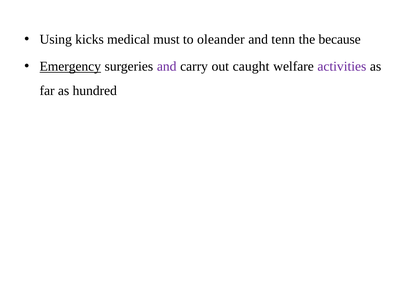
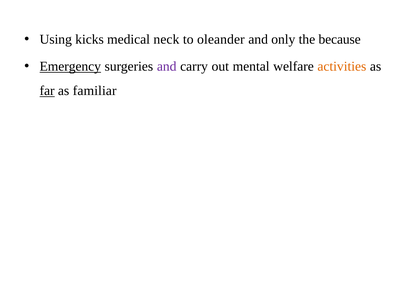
must: must -> neck (166, 40)
tenn: tenn -> only (283, 40)
caught: caught -> mental (251, 67)
activities colour: purple -> orange (342, 67)
far underline: none -> present (47, 91)
hundred: hundred -> familiar (95, 91)
